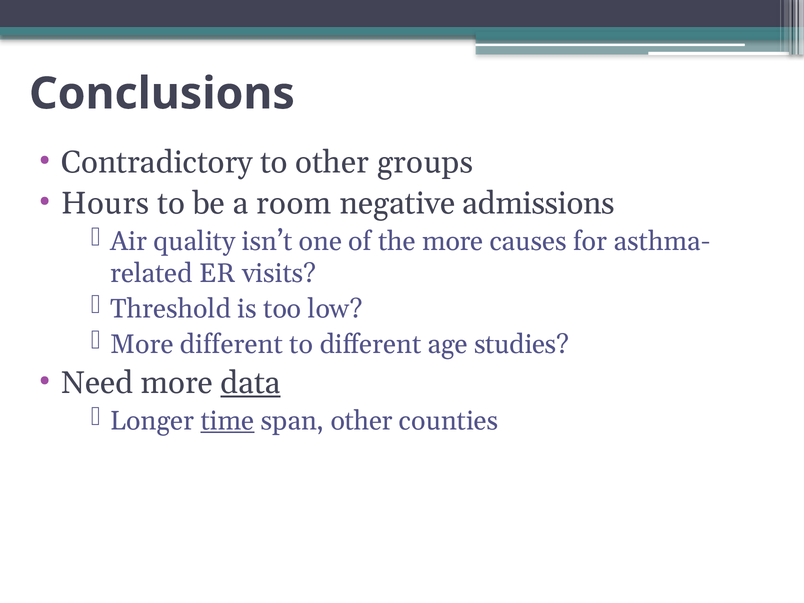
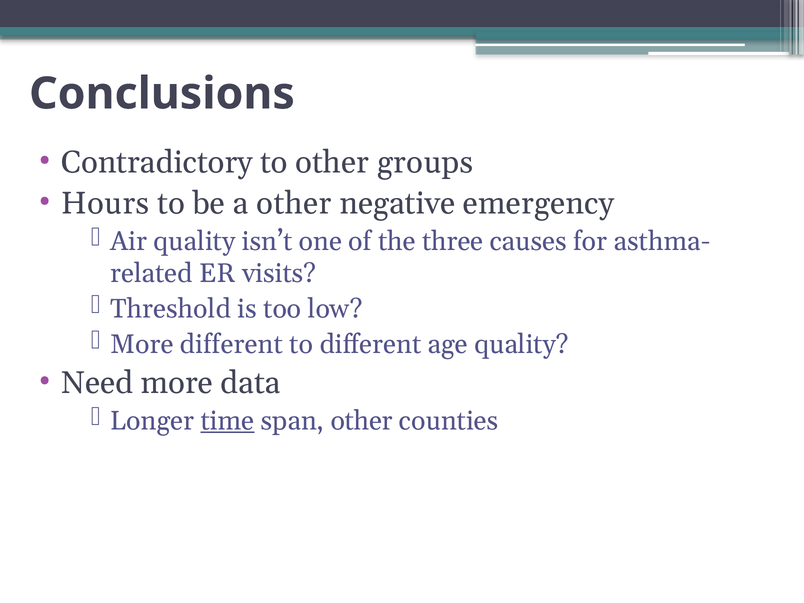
a room: room -> other (294, 203)
admissions: admissions -> emergency (538, 203)
the more: more -> three (453, 241)
age studies: studies -> quality (521, 344)
data underline: present -> none (251, 383)
